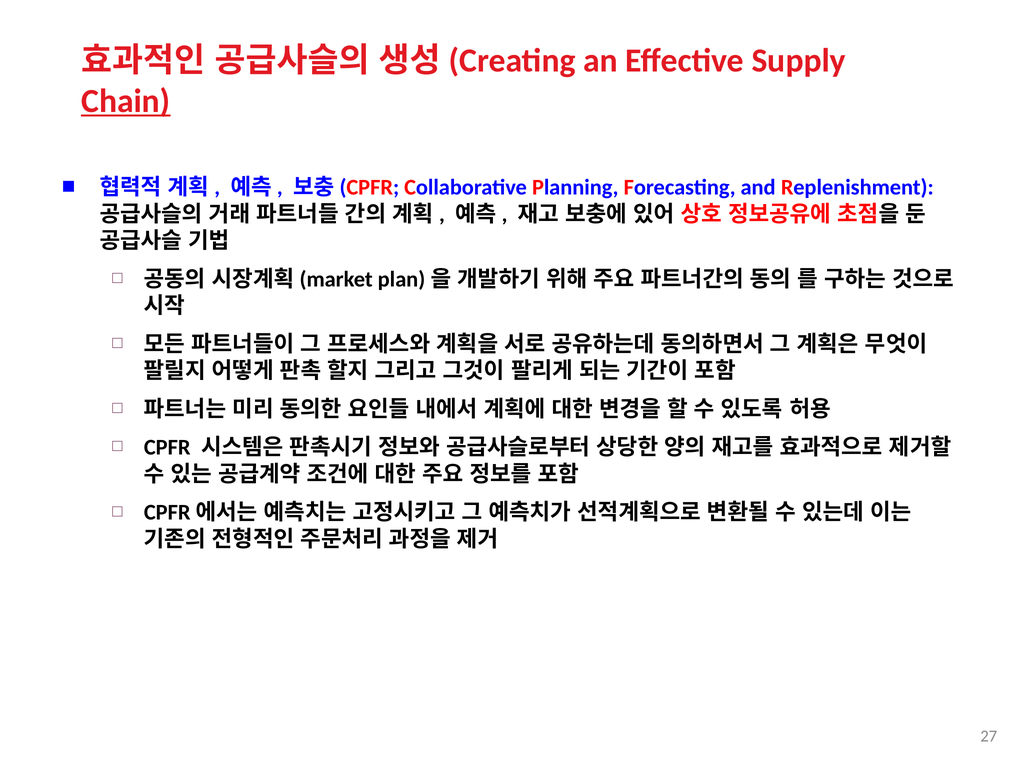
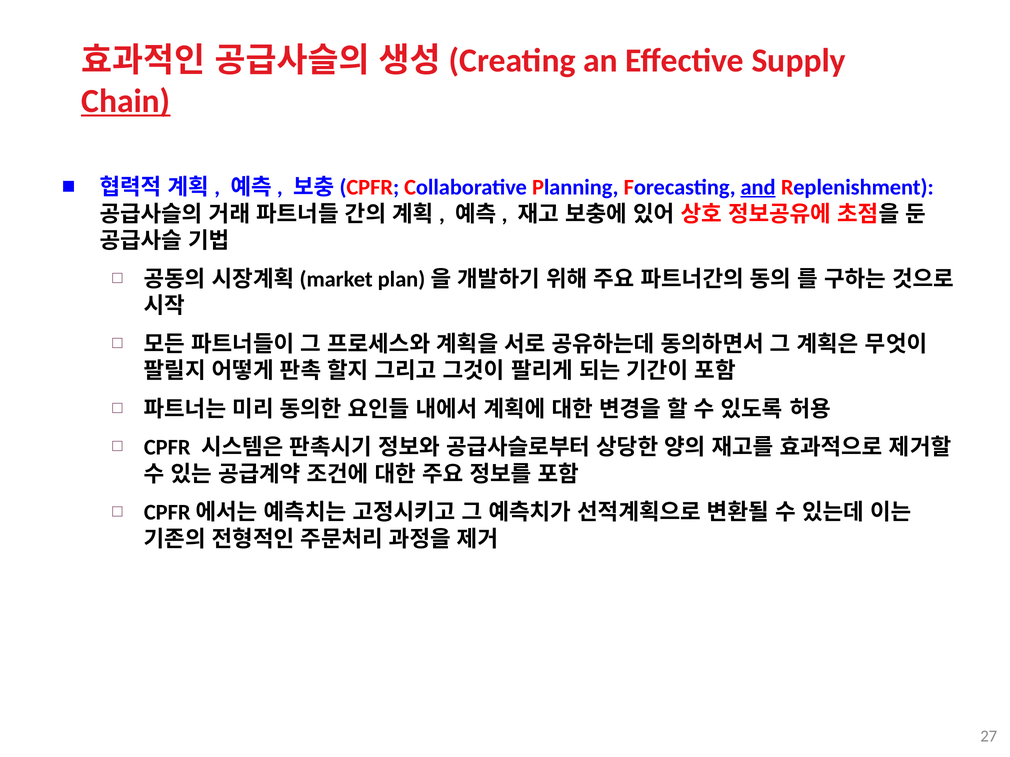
and underline: none -> present (758, 187)
